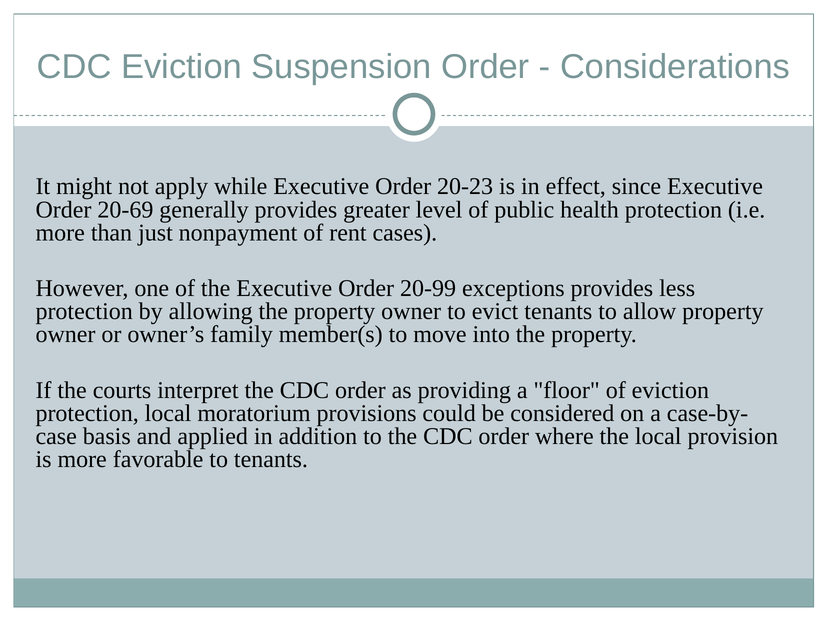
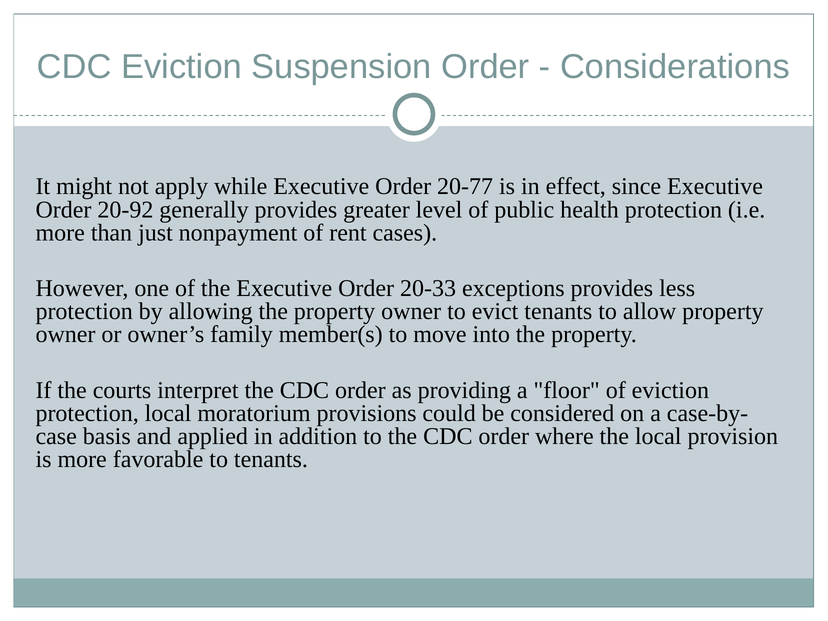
20-23: 20-23 -> 20-77 (465, 187)
20-69: 20-69 -> 20-92 (125, 210)
20-99: 20-99 -> 20-33 (428, 288)
